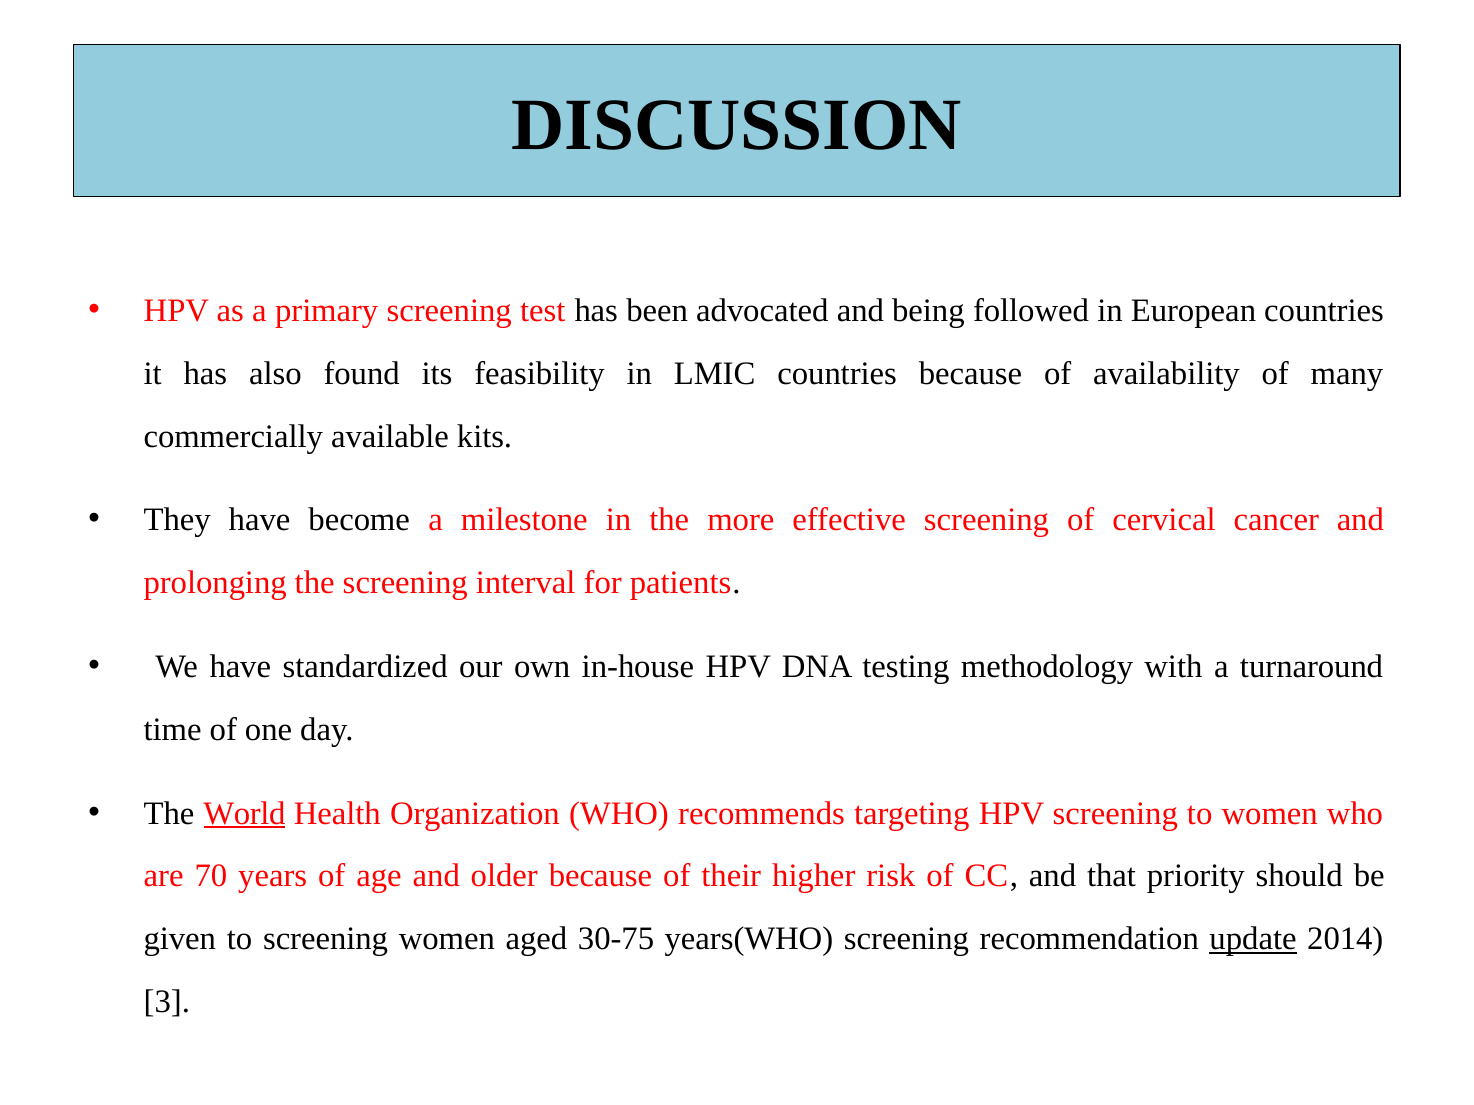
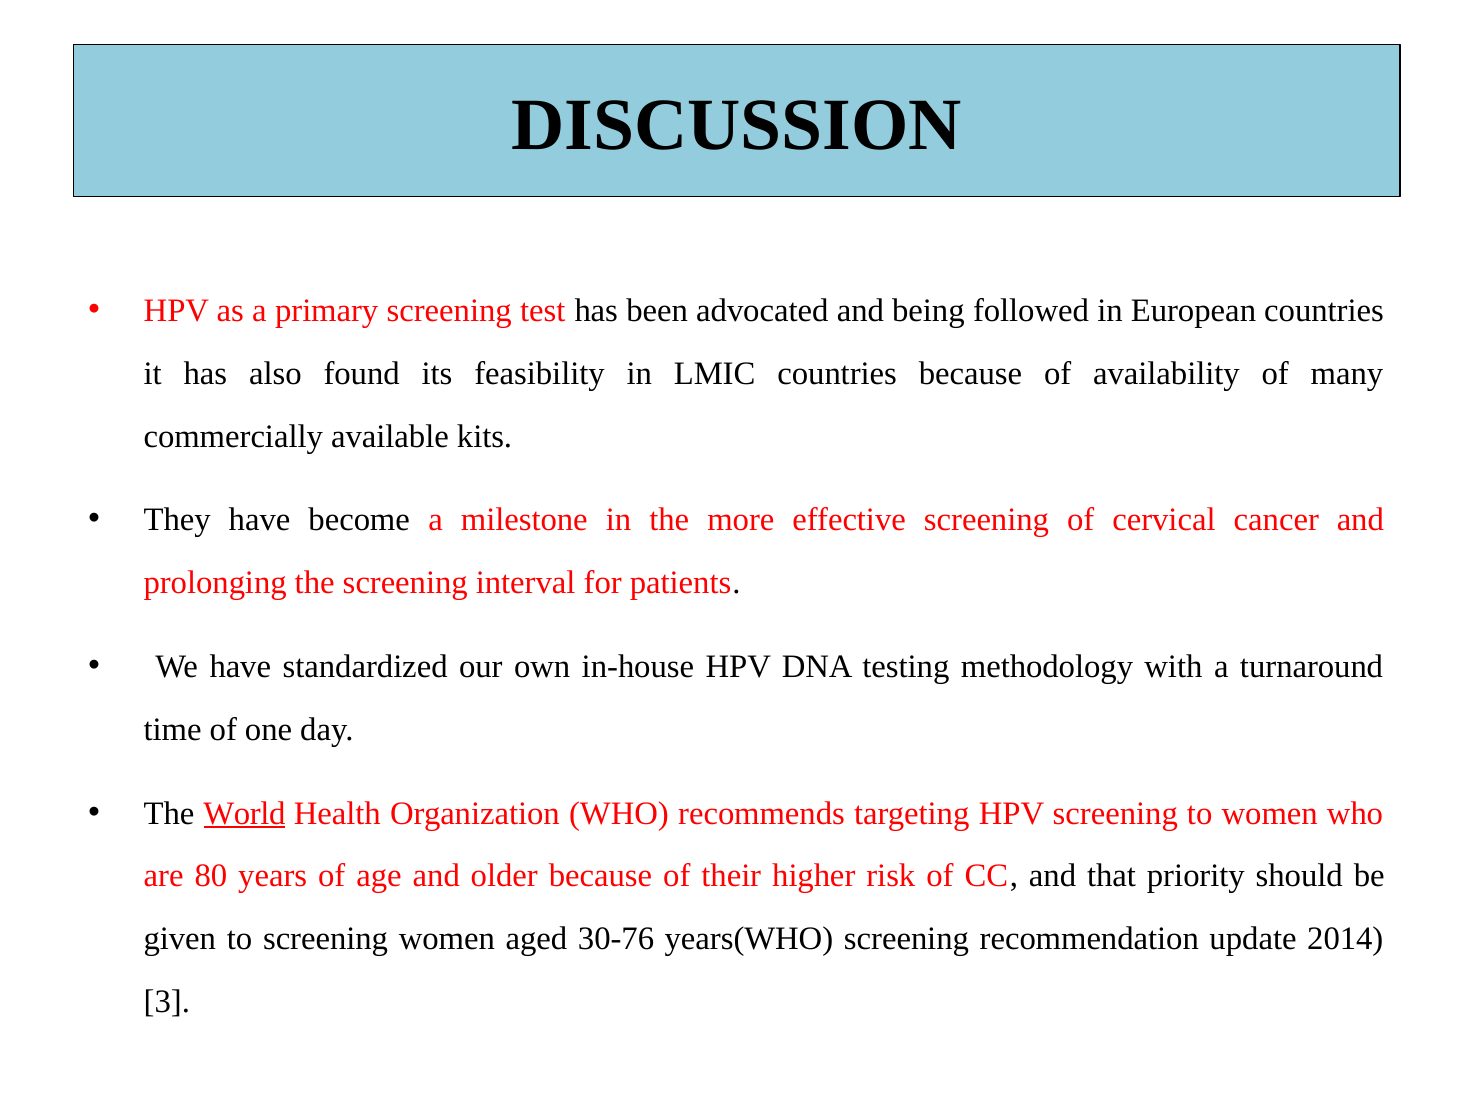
70: 70 -> 80 (211, 876)
30-75: 30-75 -> 30-76 (616, 939)
update underline: present -> none (1253, 939)
